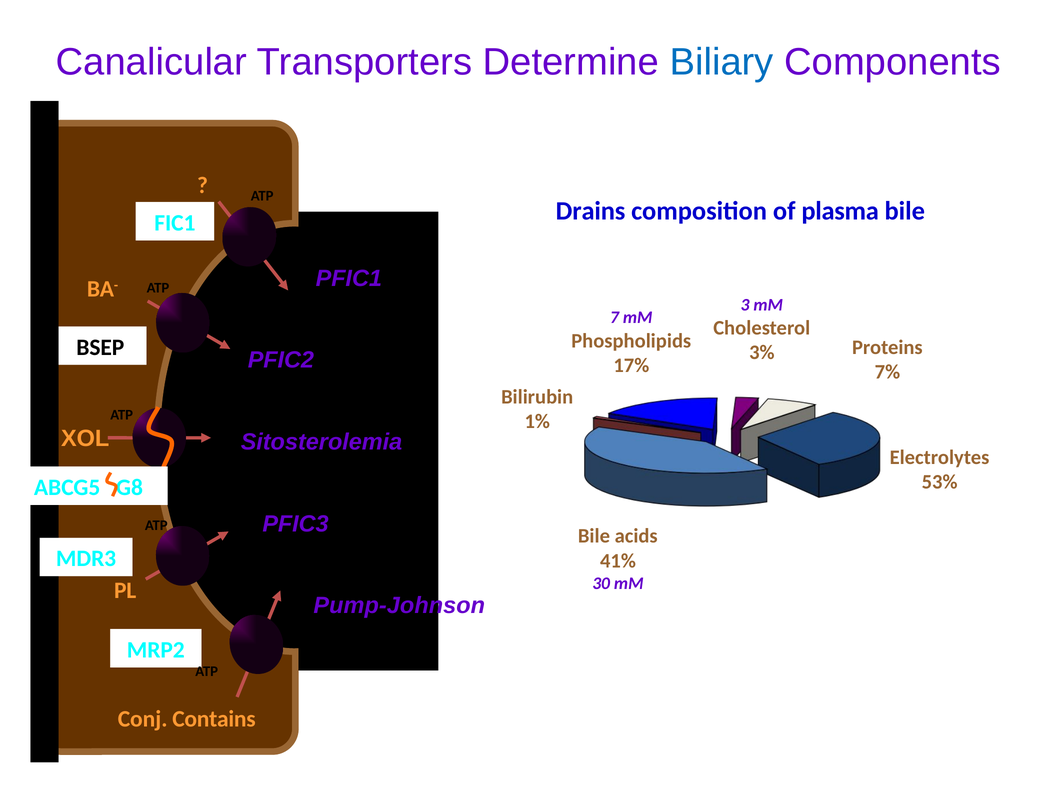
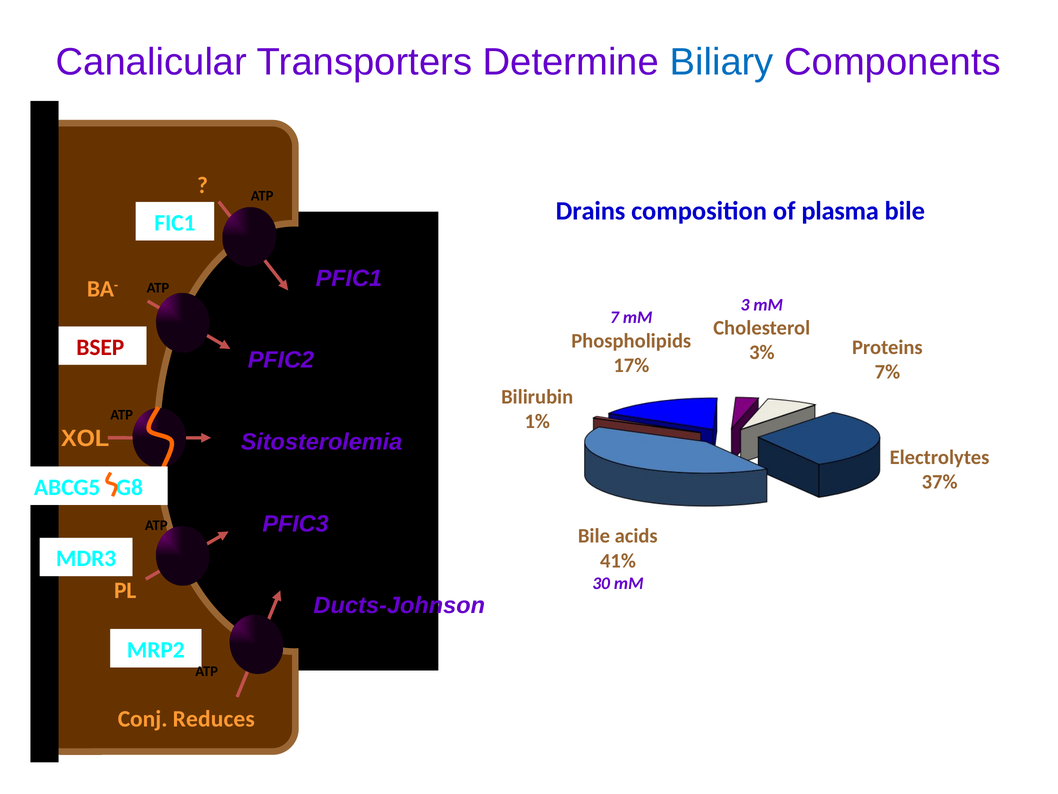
BSEP colour: black -> red (100, 347)
53%: 53% -> 37% (940, 482)
Pump-Johnson: Pump-Johnson -> Ducts-Johnson (399, 605)
Contains: Contains -> Reduces (214, 718)
